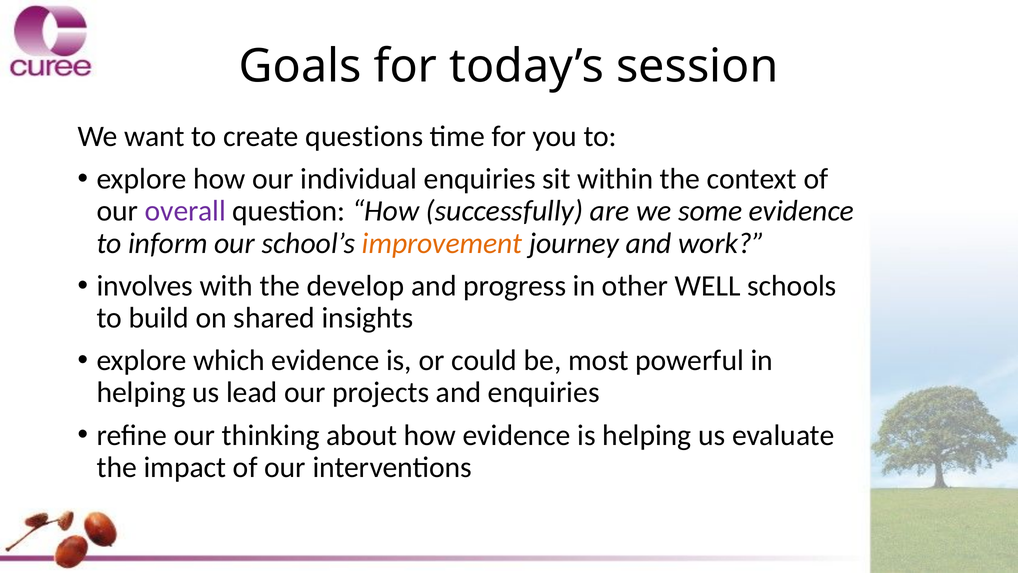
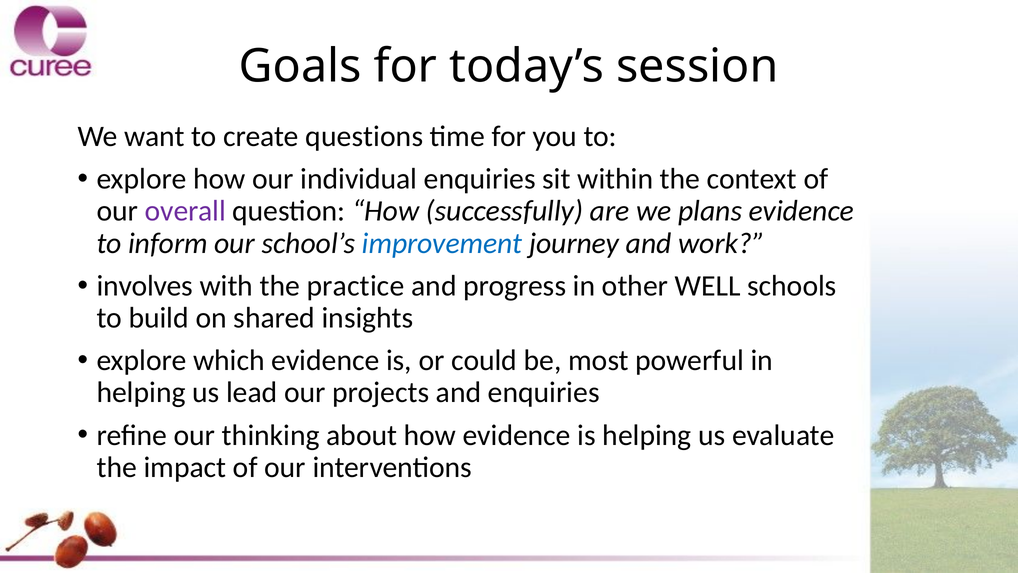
some: some -> plans (710, 211)
improvement colour: orange -> blue (442, 243)
develop: develop -> practice (356, 286)
